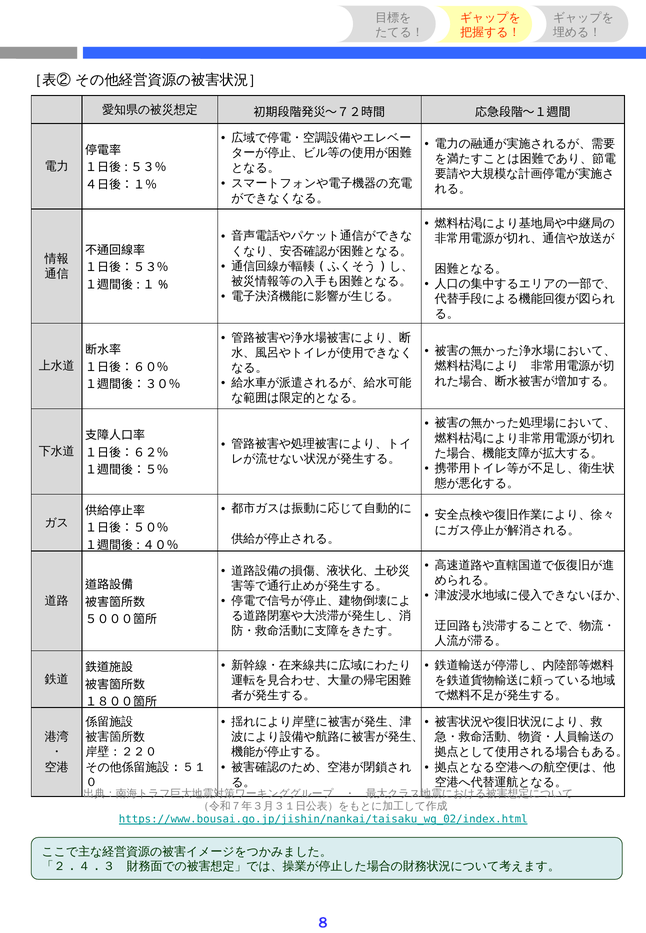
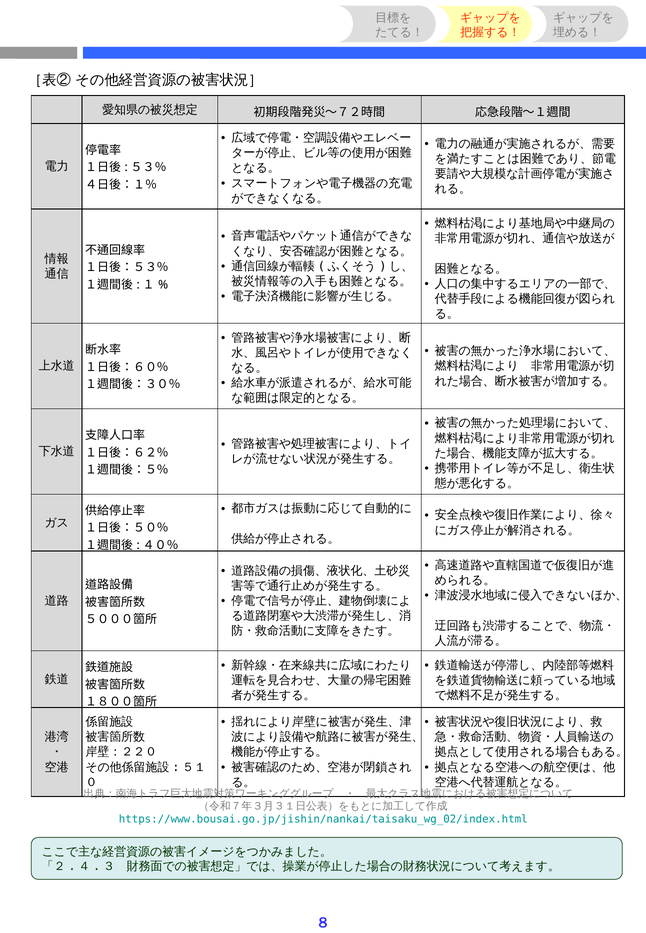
https://www.bousai.go.jp/jishin/nankai/taisaku_wg_02/index.html underline: present -> none (323, 819)
